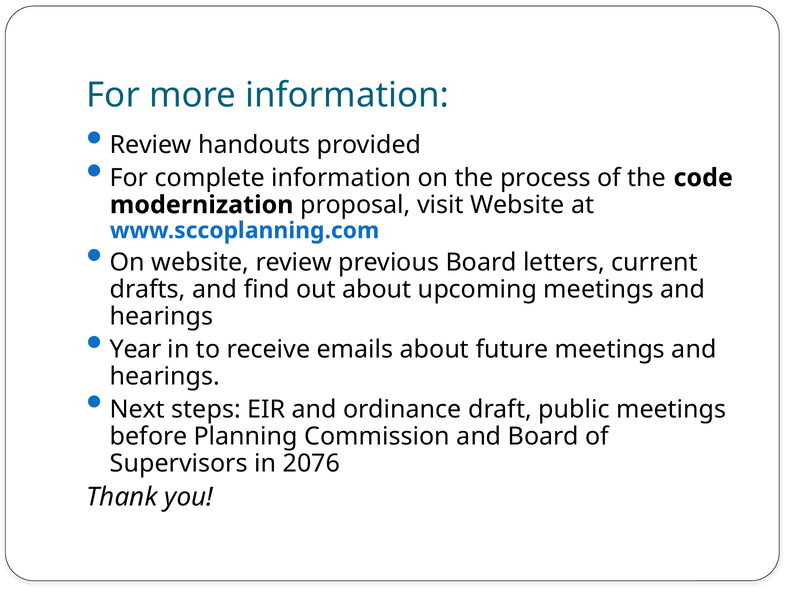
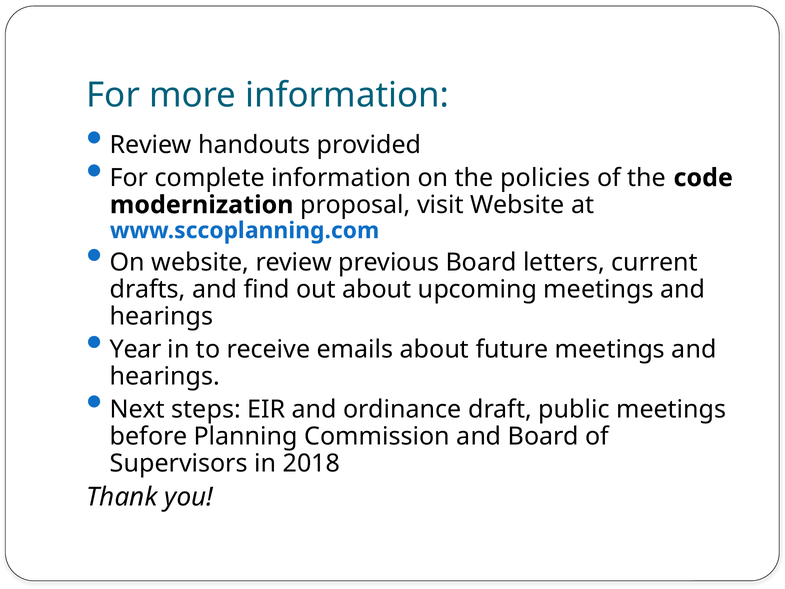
process: process -> policies (545, 178)
2076: 2076 -> 2018 (311, 463)
